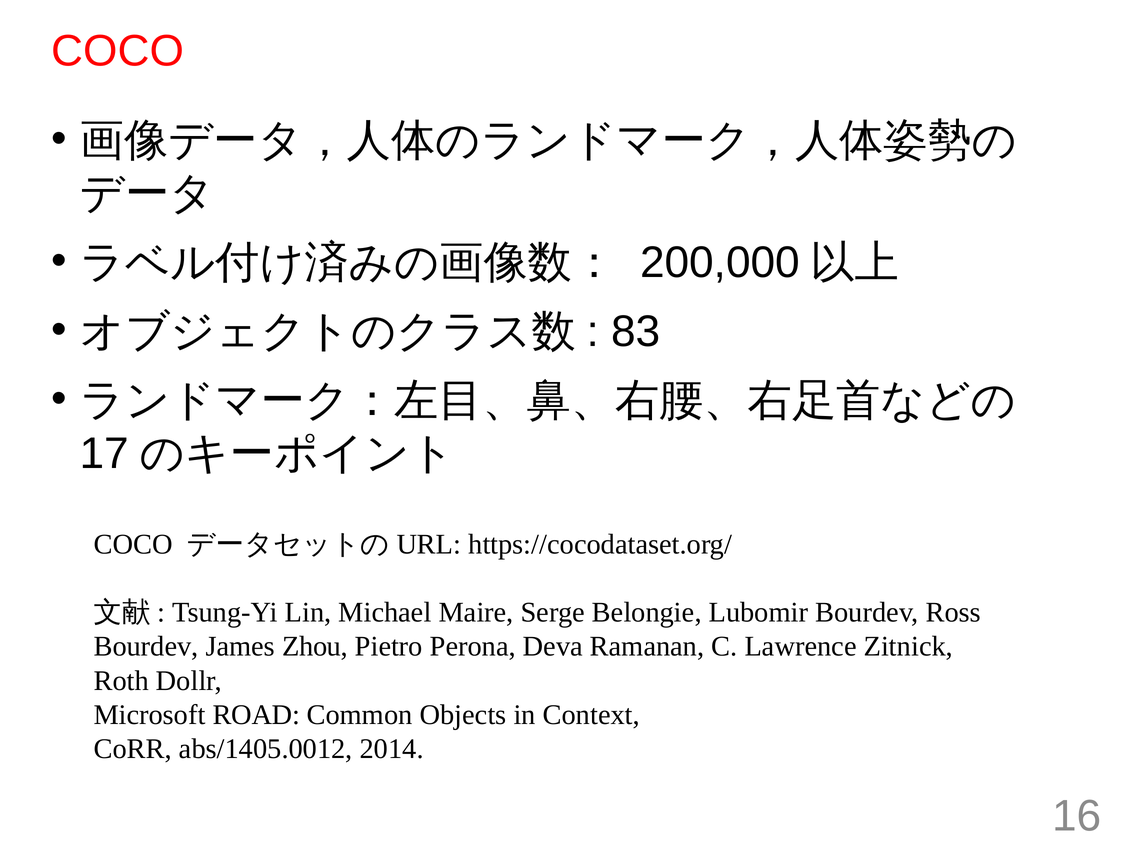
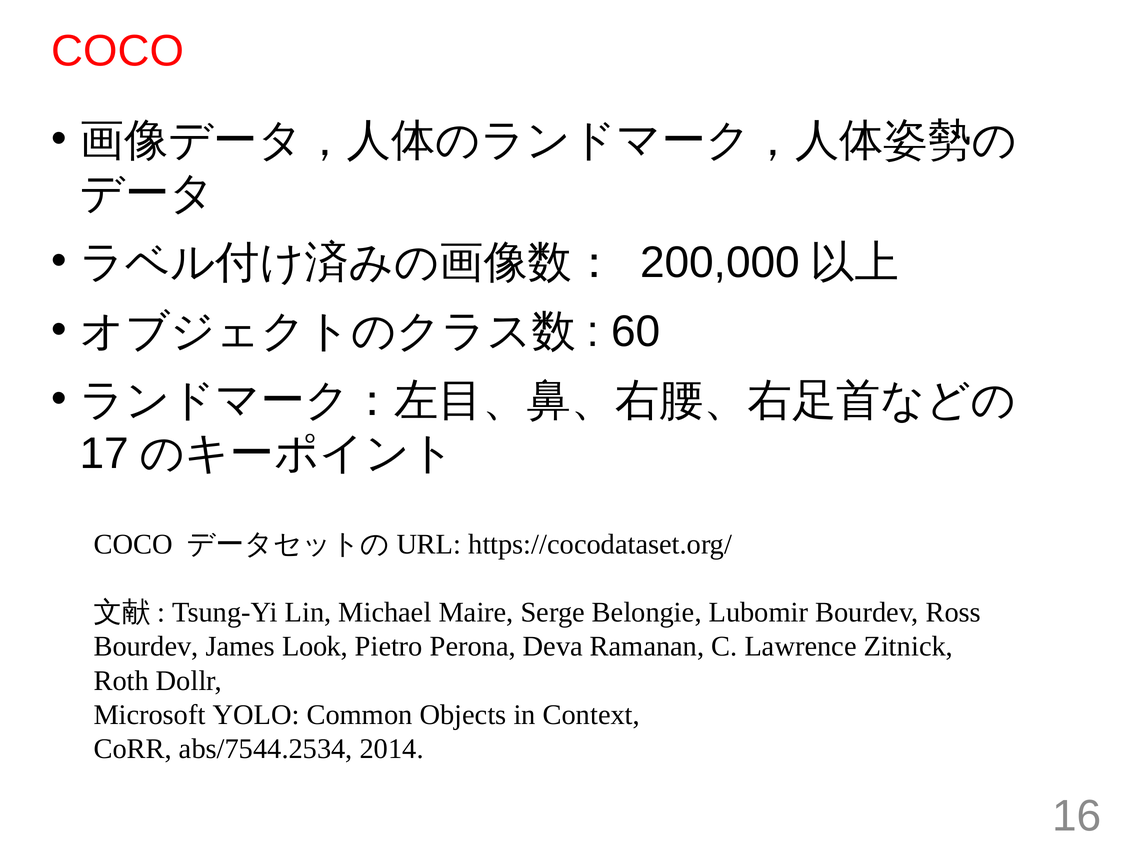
83: 83 -> 60 (636, 332)
Zhou: Zhou -> Look (315, 647)
ROAD: ROAD -> YOLO (256, 715)
abs/1405.0012: abs/1405.0012 -> abs/7544.2534 (266, 749)
